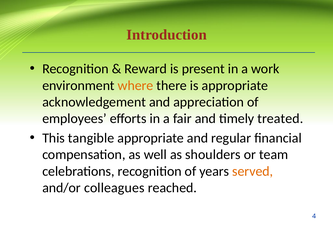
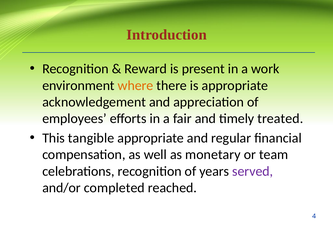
shoulders: shoulders -> monetary (213, 155)
served colour: orange -> purple (253, 172)
colleagues: colleagues -> completed (114, 188)
